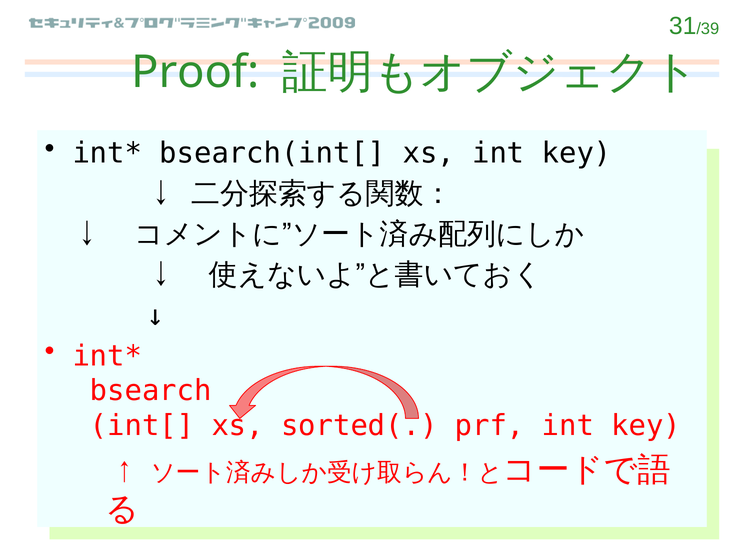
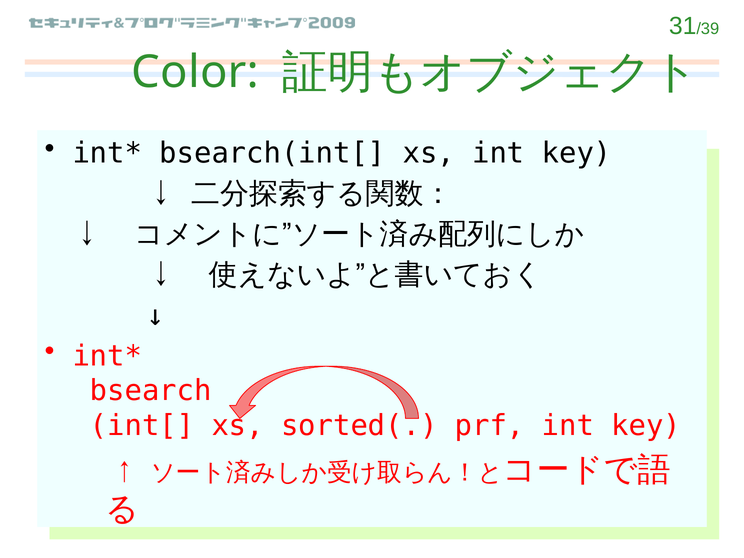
Proof: Proof -> Color (195, 72)
